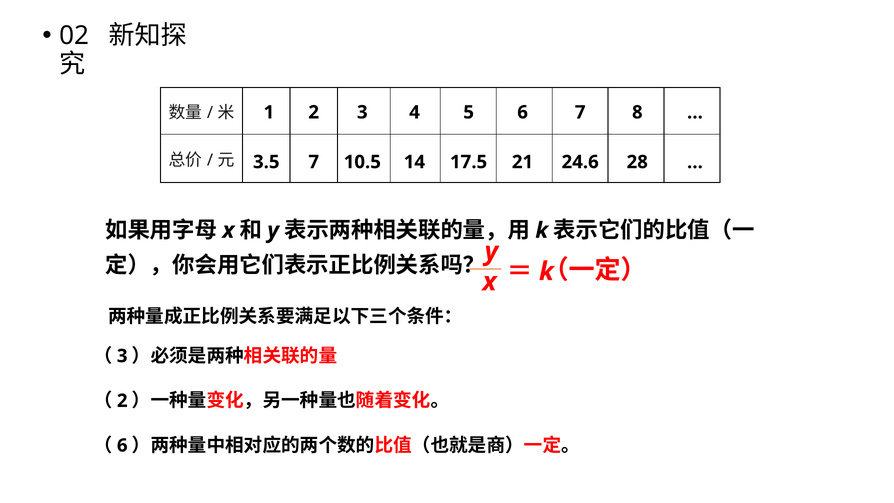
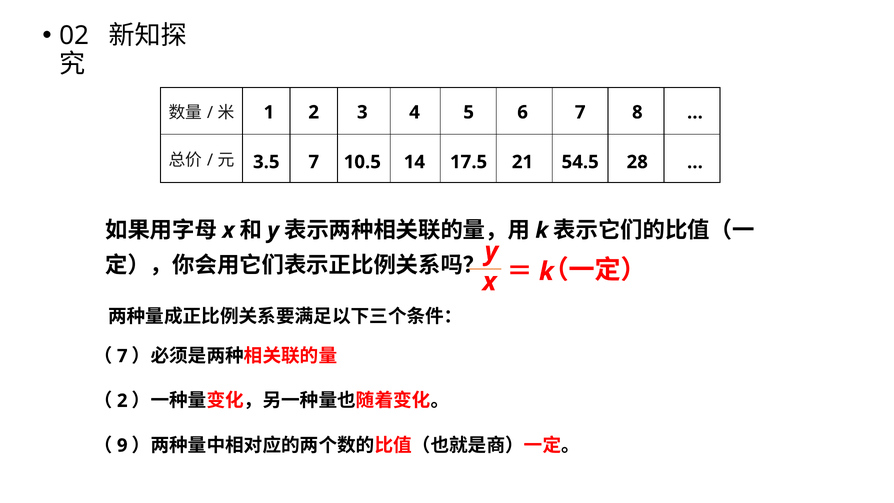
24.6: 24.6 -> 54.5 (580, 162)
3: 3 -> 7 (122, 356)
6: 6 -> 9 (122, 445)
